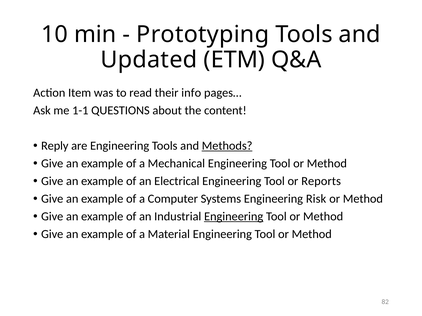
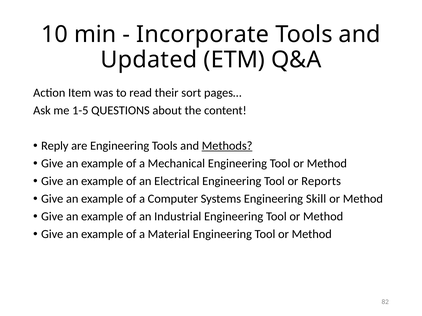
Prototyping: Prototyping -> Incorporate (203, 35)
info: info -> sort (191, 93)
1-1: 1-1 -> 1-5 (80, 111)
Risk: Risk -> Skill (316, 199)
Engineering underline: present -> none (234, 217)
